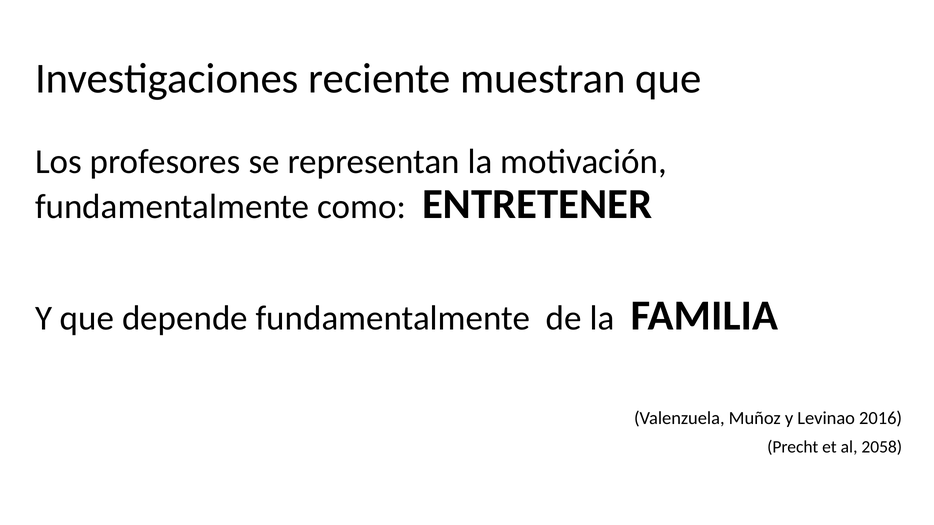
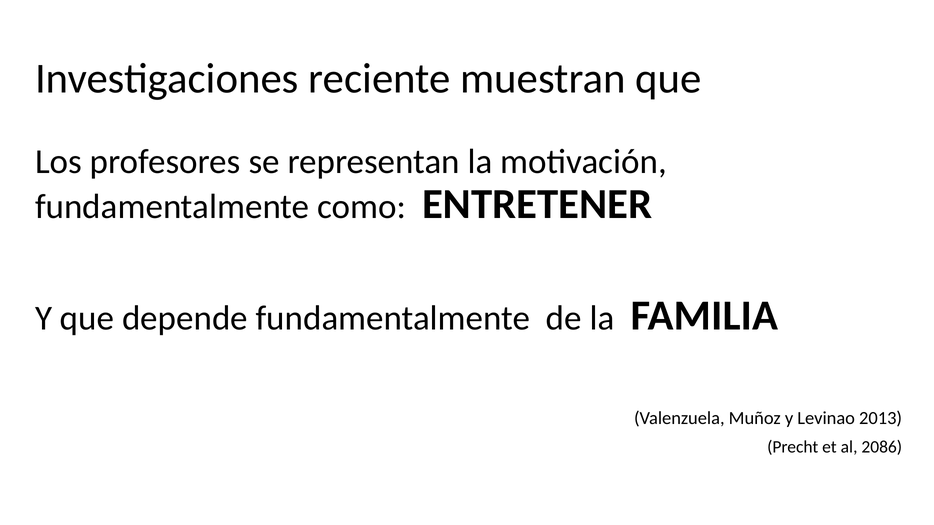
2016: 2016 -> 2013 (881, 418)
2058: 2058 -> 2086 (882, 447)
